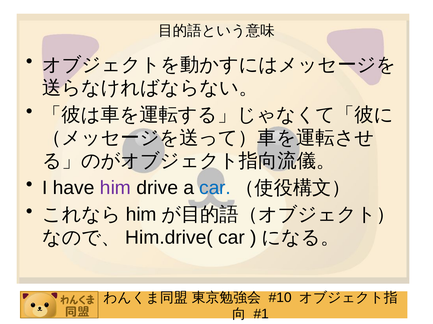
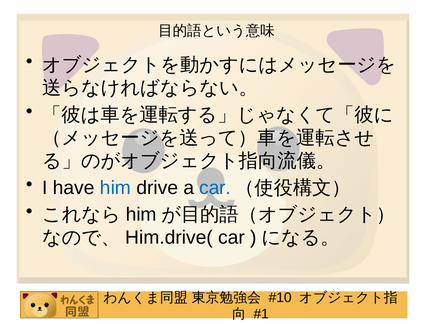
him colour: purple -> blue (115, 188)
